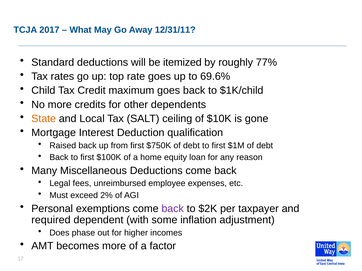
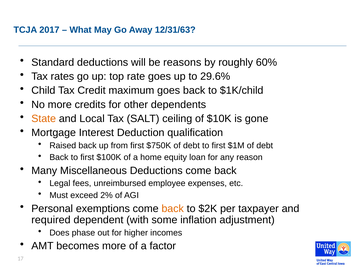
12/31/11: 12/31/11 -> 12/31/63 (175, 30)
itemized: itemized -> reasons (182, 62)
77%: 77% -> 60% (266, 62)
69.6%: 69.6% -> 29.6% (215, 77)
back colour: purple -> orange (173, 209)
